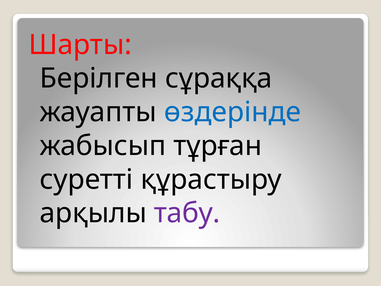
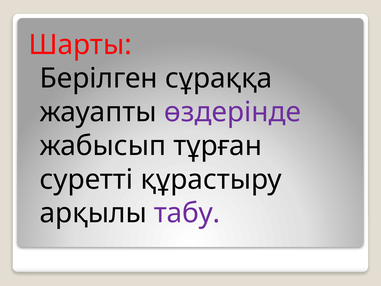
өздерінде colour: blue -> purple (232, 112)
